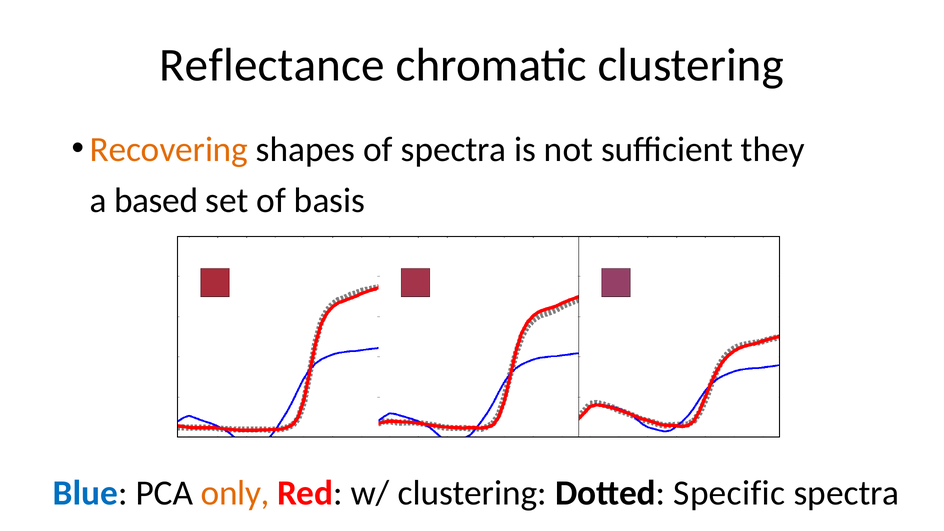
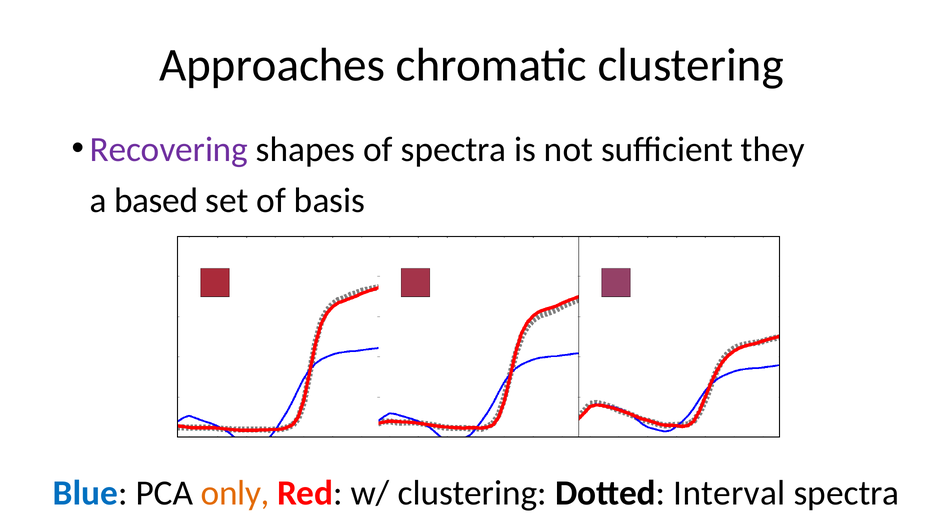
Reflectance: Reflectance -> Approaches (272, 65)
Recovering colour: orange -> purple (169, 150)
Specific: Specific -> Interval (729, 493)
